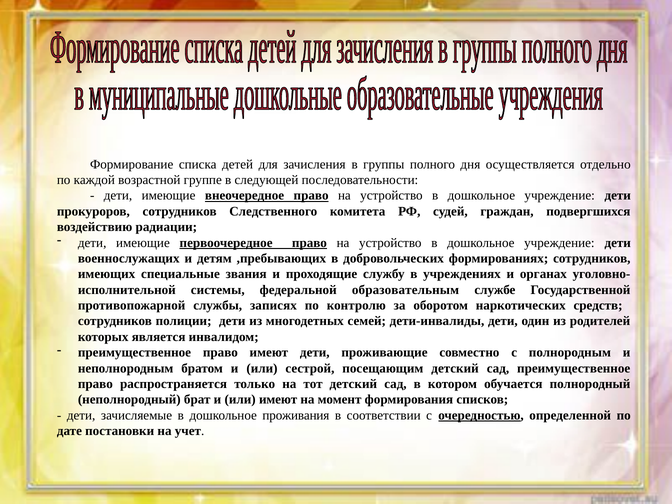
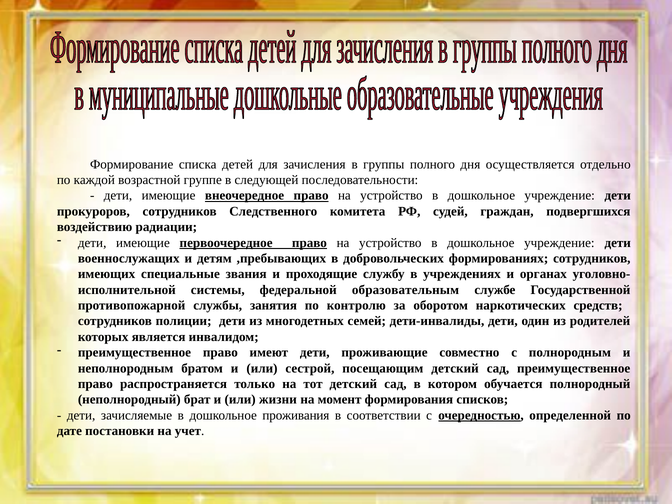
записях: записях -> занятия (274, 305)
или имеют: имеют -> жизни (278, 400)
